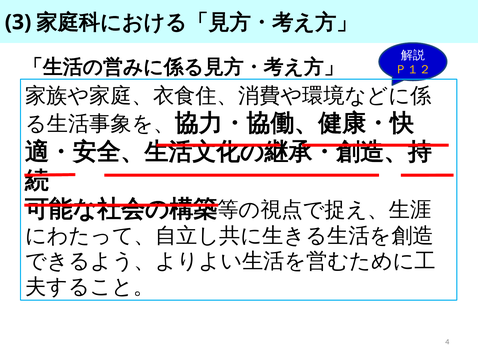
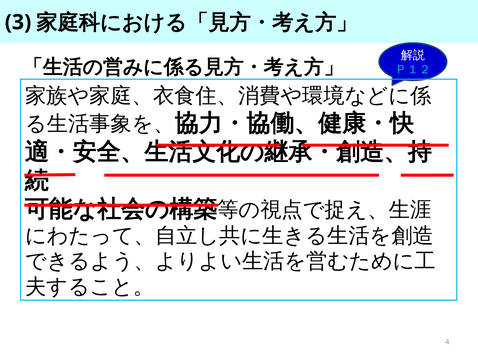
Ｐ１２ colour: yellow -> light blue (413, 70)
